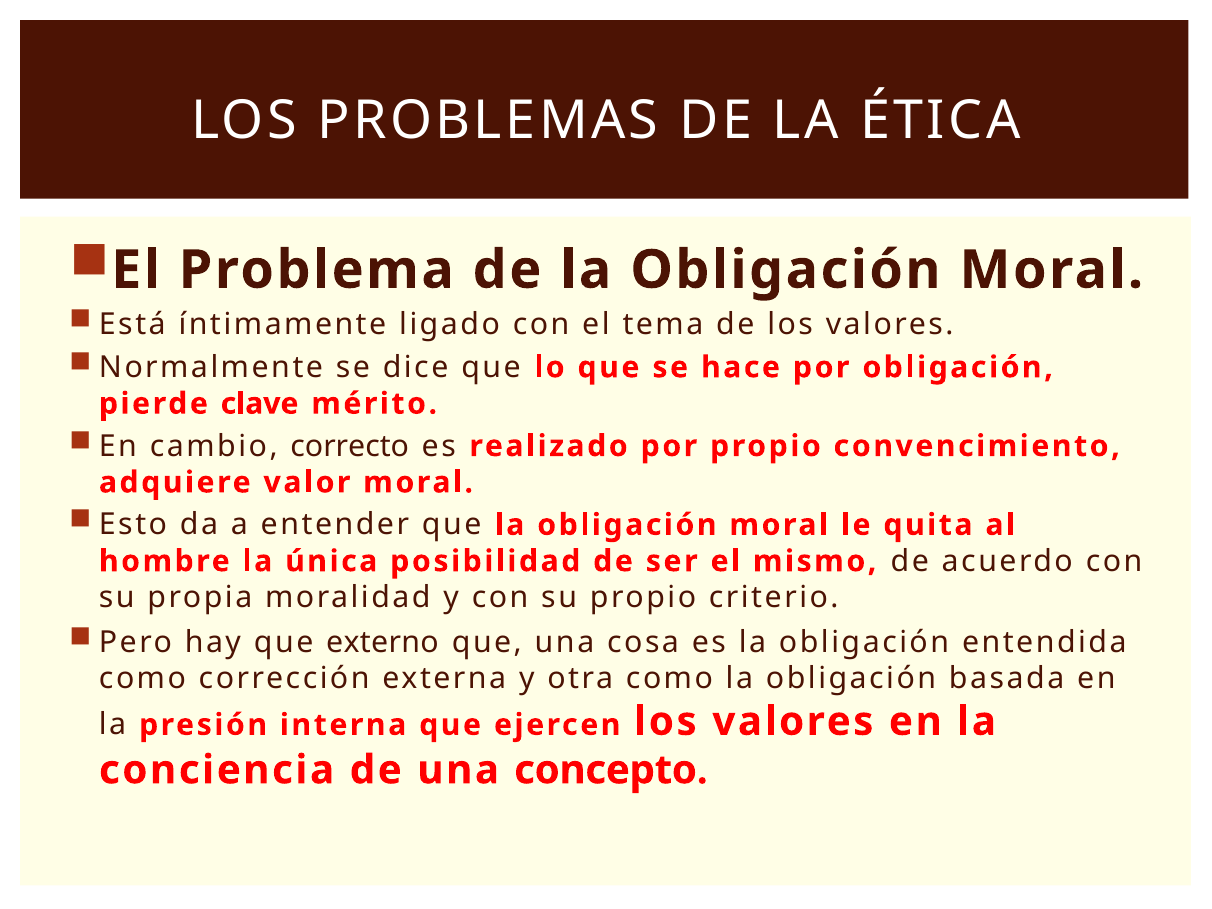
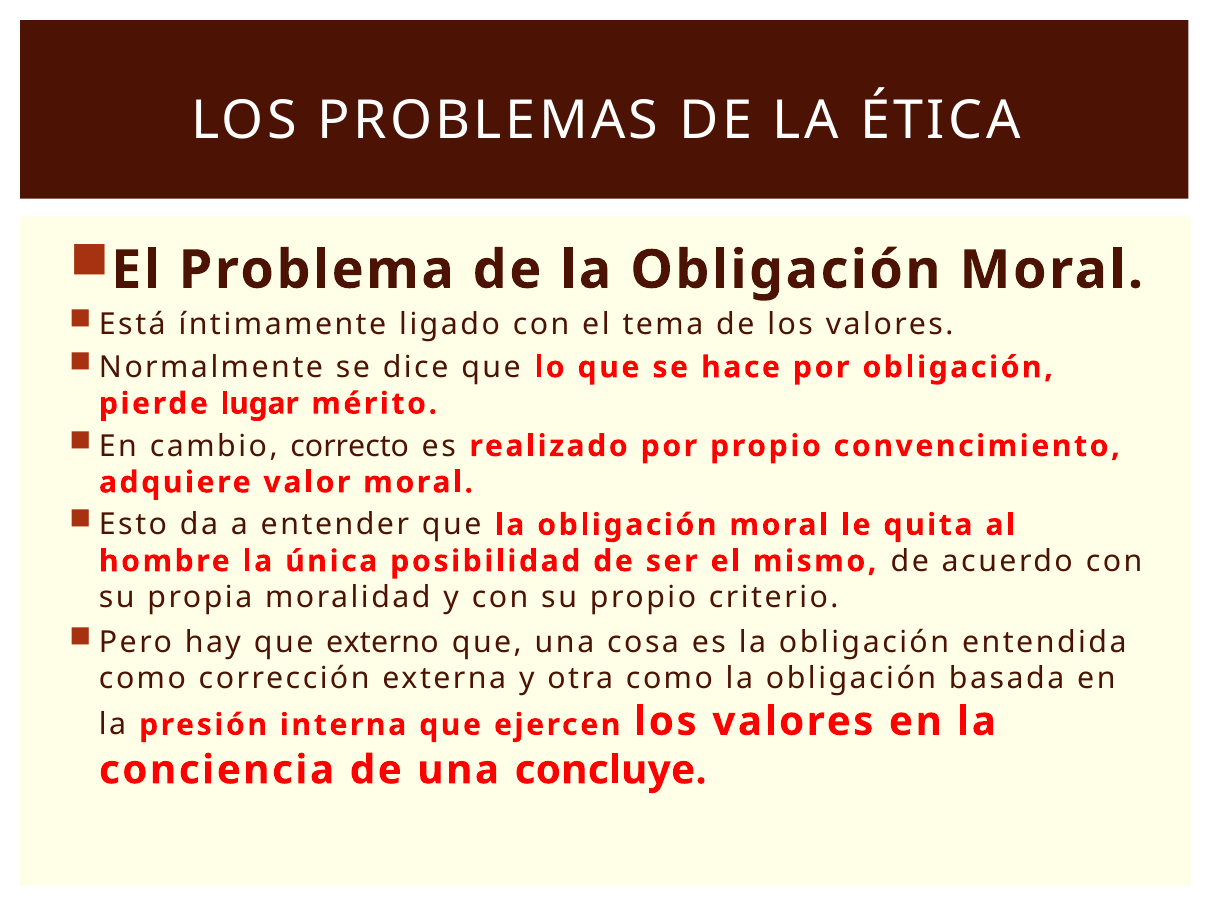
clave: clave -> lugar (260, 404)
concepto: concepto -> concluye (611, 770)
